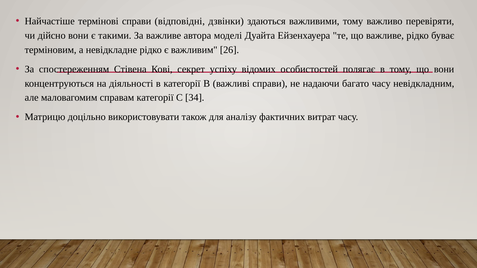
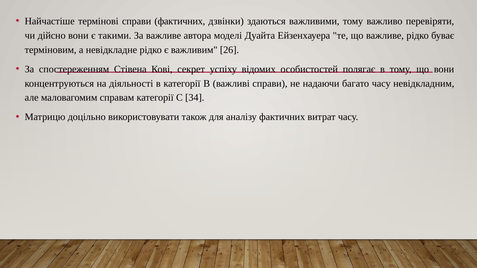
справи відповідні: відповідні -> фактичних (180, 21)
